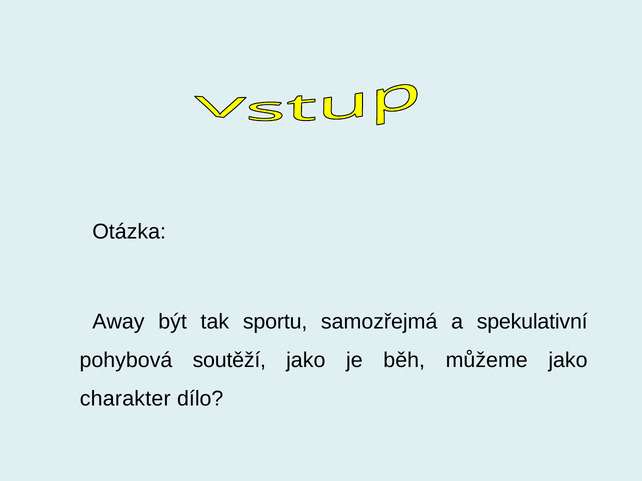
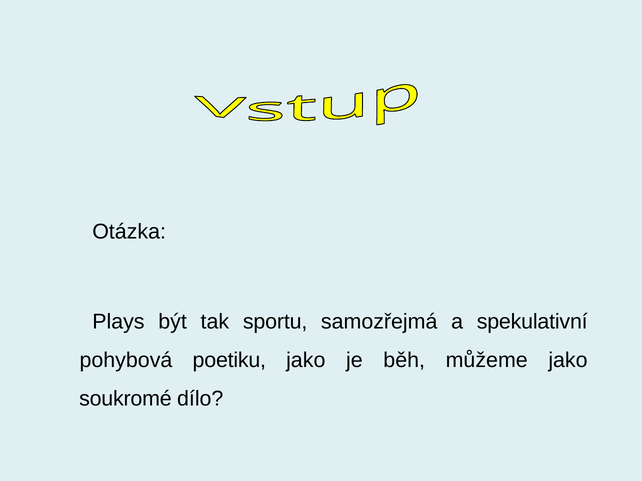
Away: Away -> Plays (118, 322)
soutěží: soutěží -> poetiku (229, 360)
charakter: charakter -> soukromé (125, 399)
